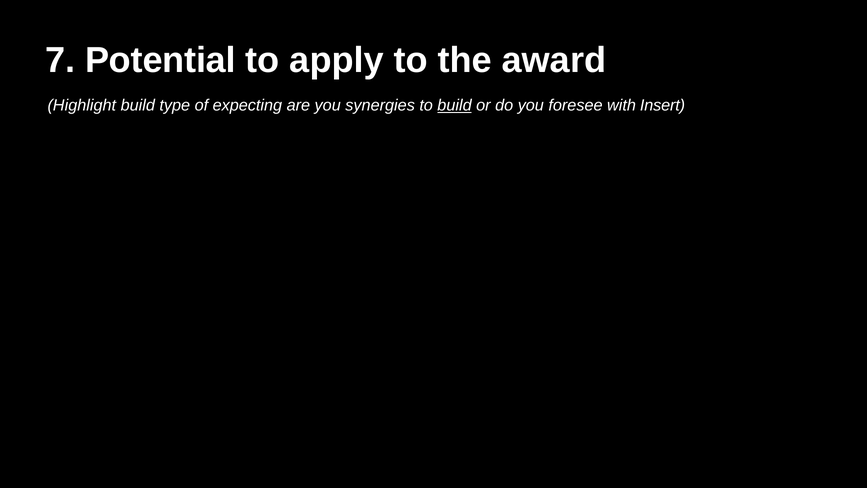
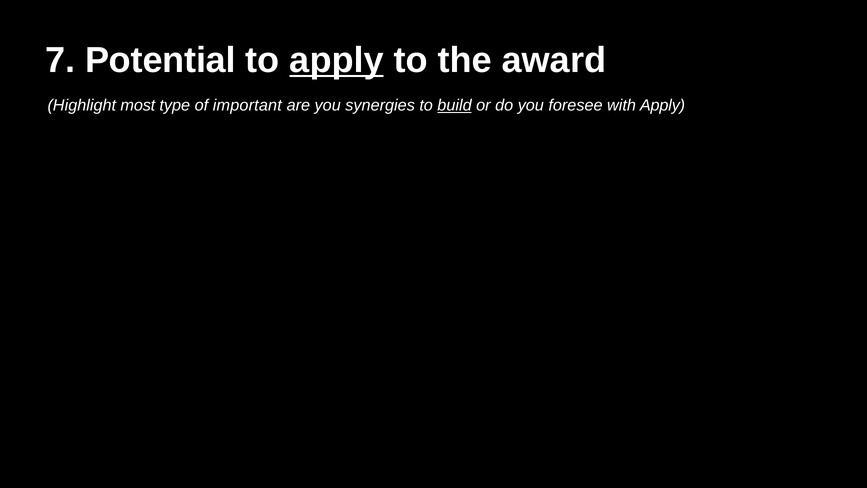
apply underline: none -> present (337, 60)
Highlight build: build -> most (138, 106)
expecting: expecting -> important (247, 106)
with Insert: Insert -> Apply (663, 106)
